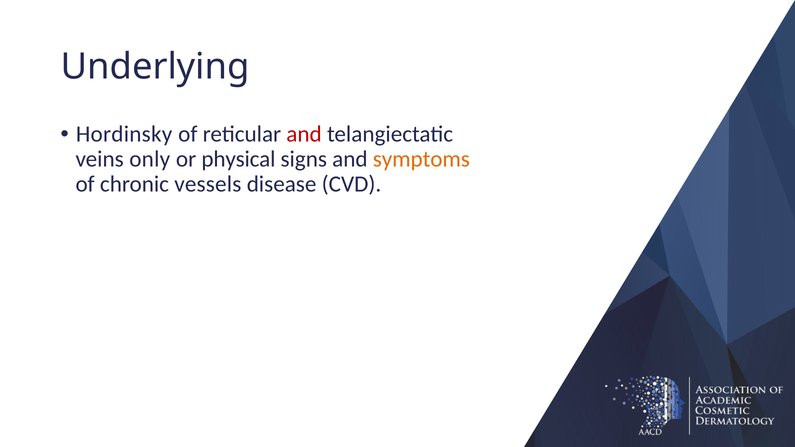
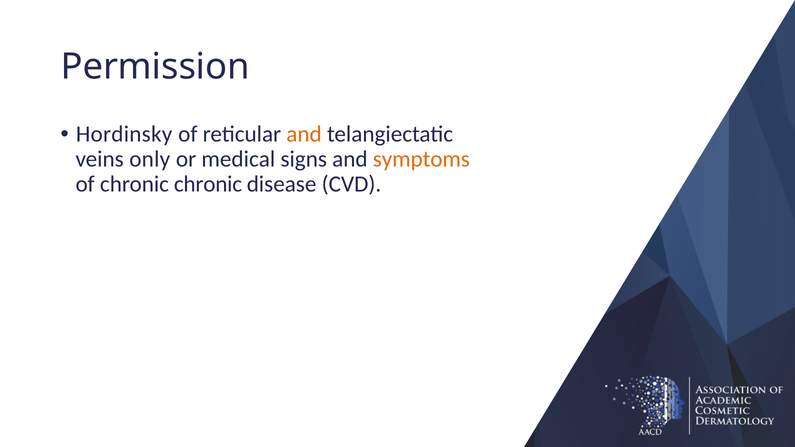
Underlying: Underlying -> Permission (155, 67)
and colour: red -> orange (304, 134)
physical: physical -> medical (238, 159)
chronic vessels: vessels -> chronic (208, 184)
